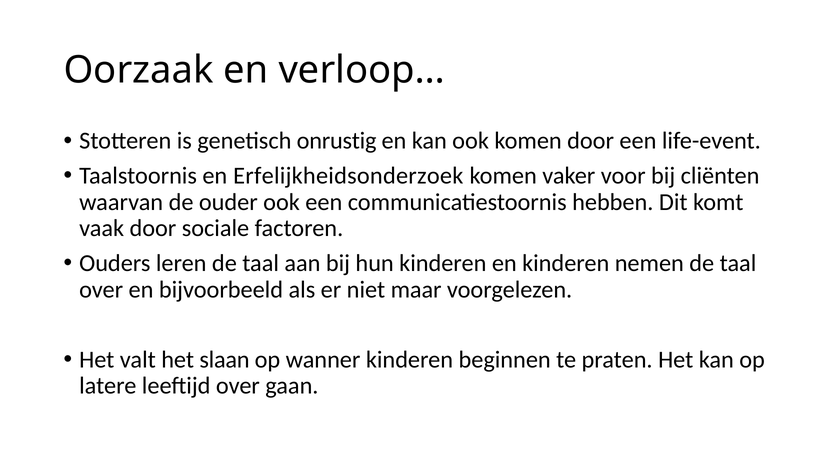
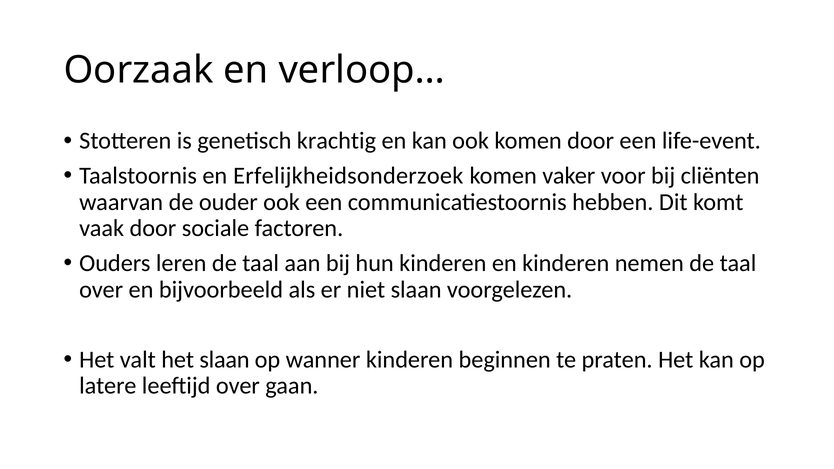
onrustig: onrustig -> krachtig (336, 141)
niet maar: maar -> slaan (416, 290)
